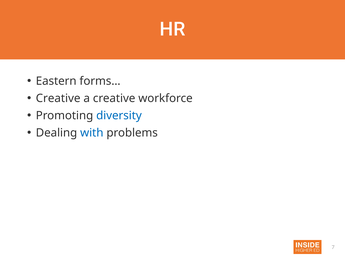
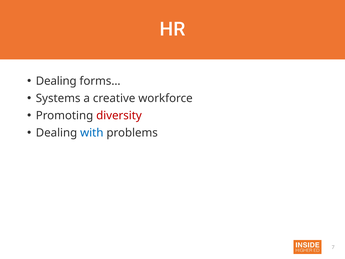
Eastern: Eastern -> Dealing (56, 81)
Creative: Creative -> Systems (58, 98)
diversity colour: blue -> red (119, 115)
